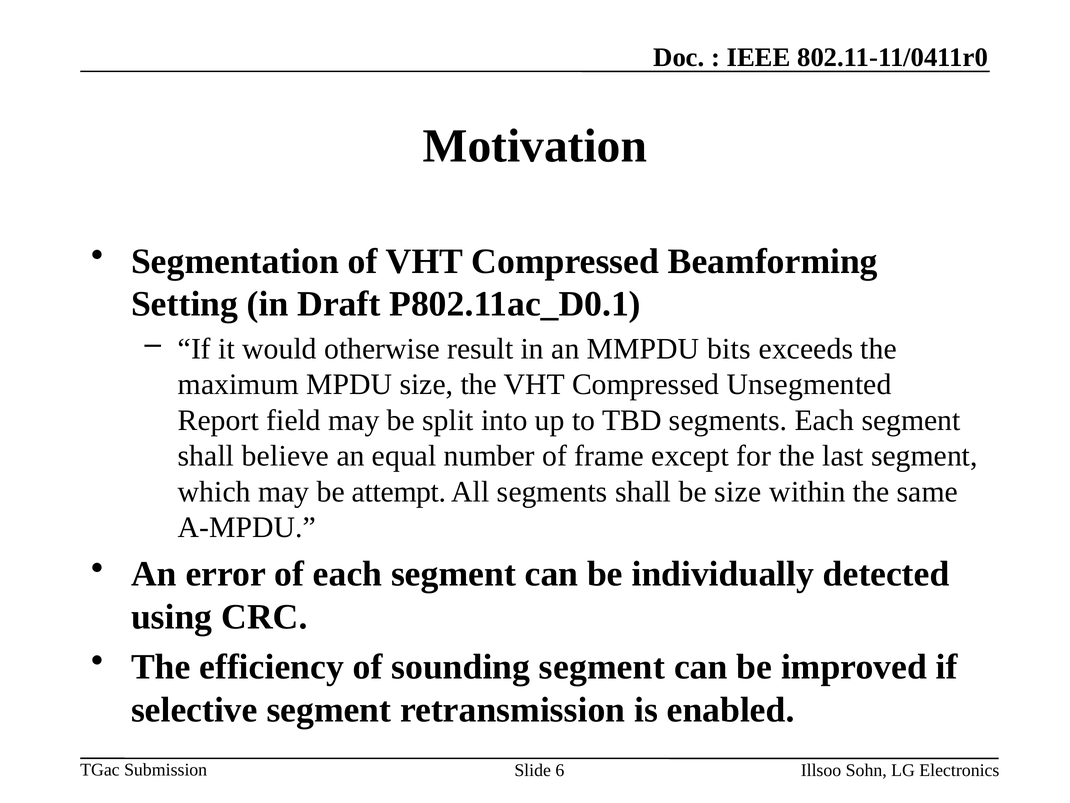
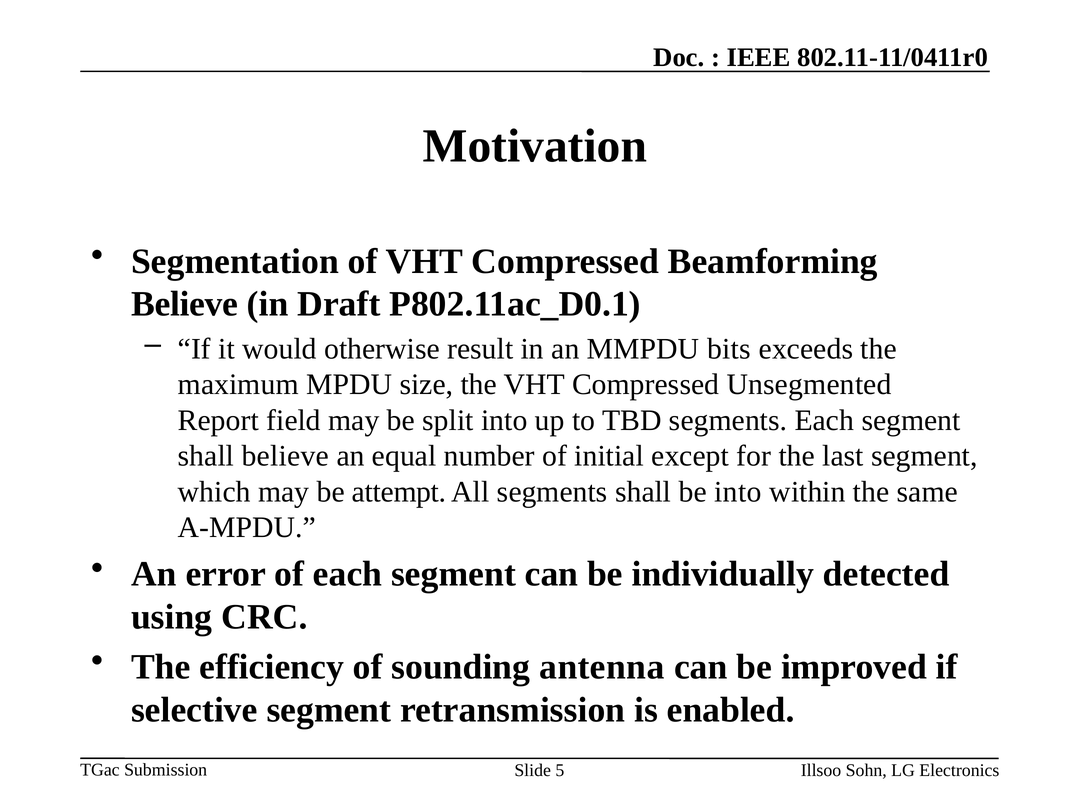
Setting: Setting -> Believe (185, 304)
frame: frame -> initial (609, 456)
be size: size -> into (738, 491)
sounding segment: segment -> antenna (602, 667)
6: 6 -> 5 (560, 770)
